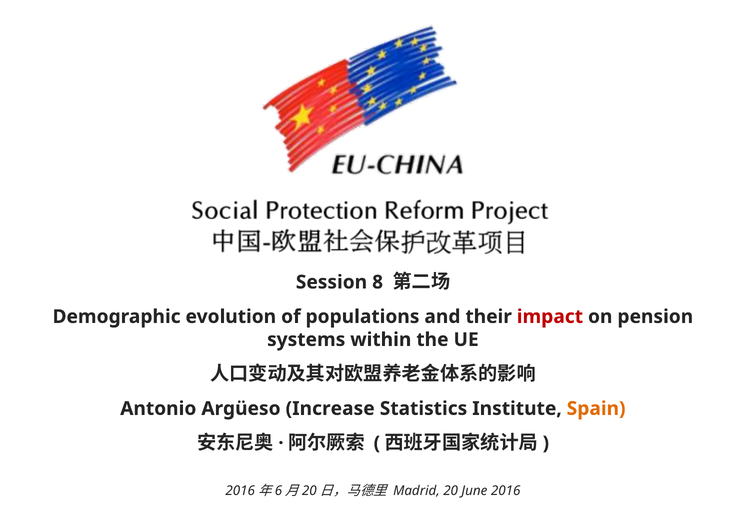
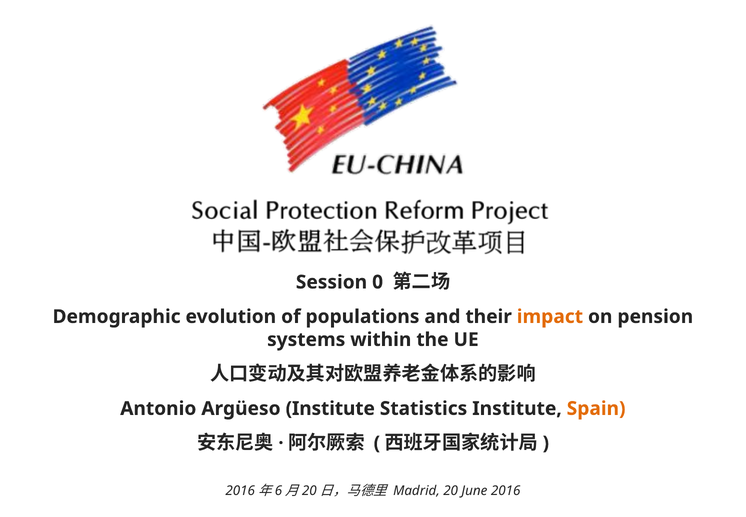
8: 8 -> 0 (378, 282)
impact colour: red -> orange (550, 316)
Argüeso Increase: Increase -> Institute (330, 408)
